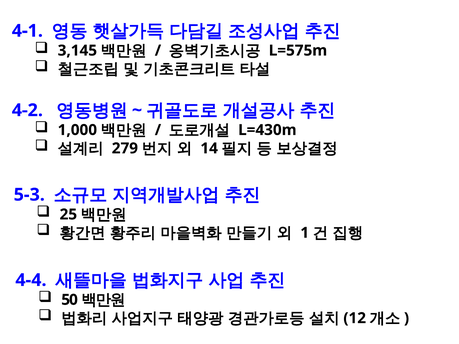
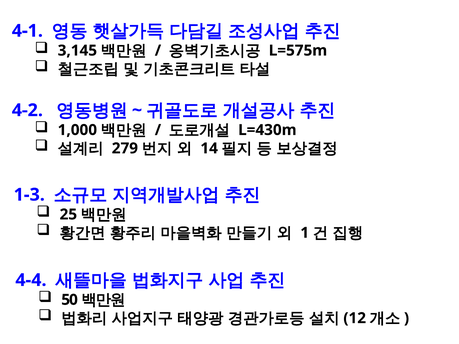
5-3: 5-3 -> 1-3 (29, 195)
